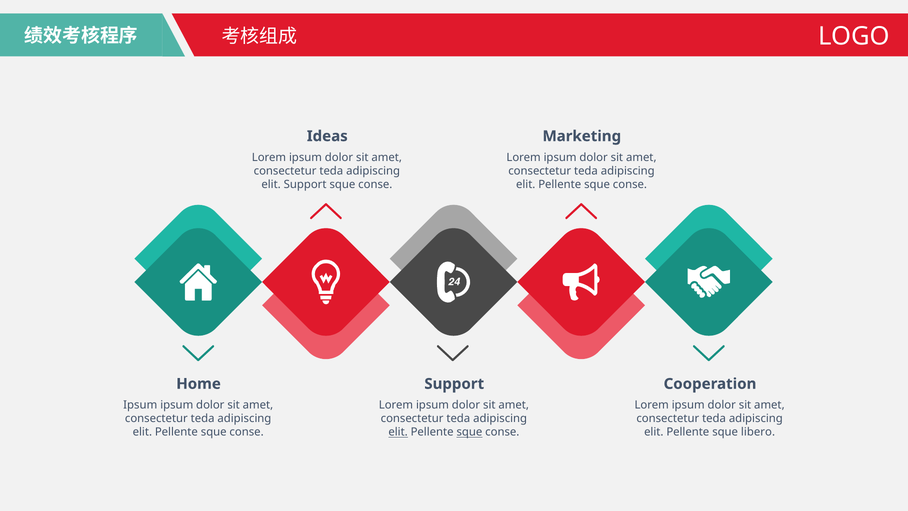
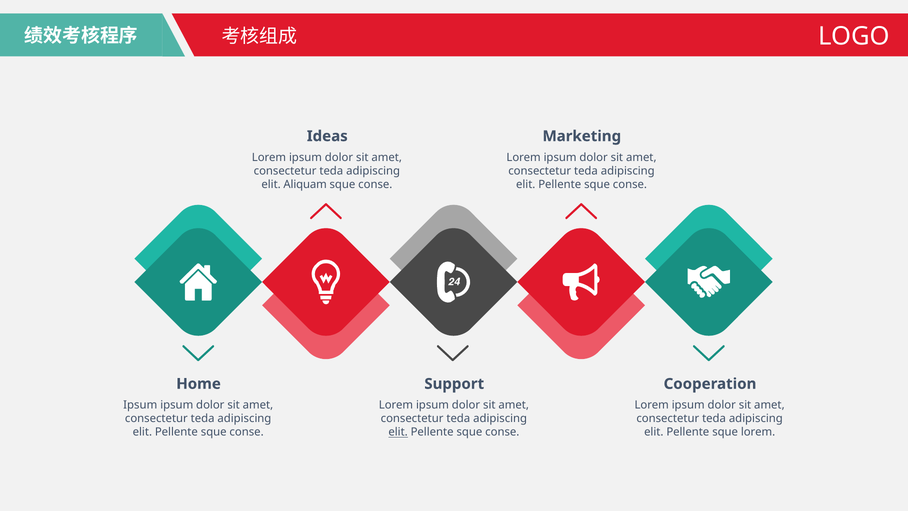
elit Support: Support -> Aliquam (305, 184)
sque underline: present -> none (469, 432)
sque libero: libero -> lorem (758, 432)
